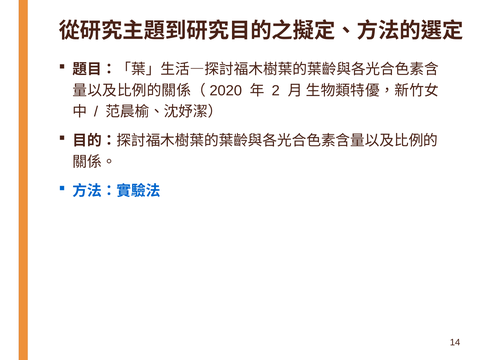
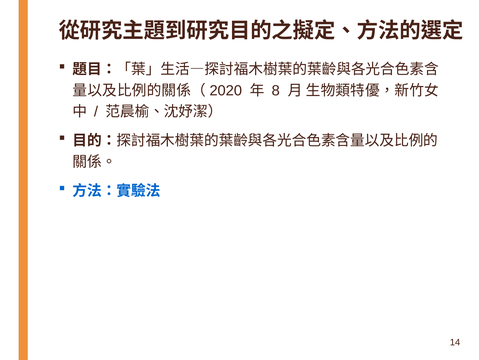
2: 2 -> 8 (276, 90)
